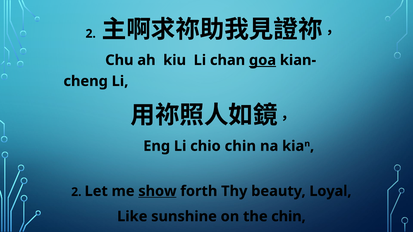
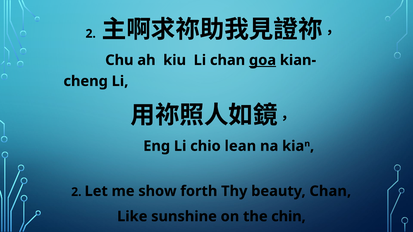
chio chin: chin -> lean (240, 146)
show underline: present -> none (157, 191)
beauty Loyal: Loyal -> Chan (330, 191)
